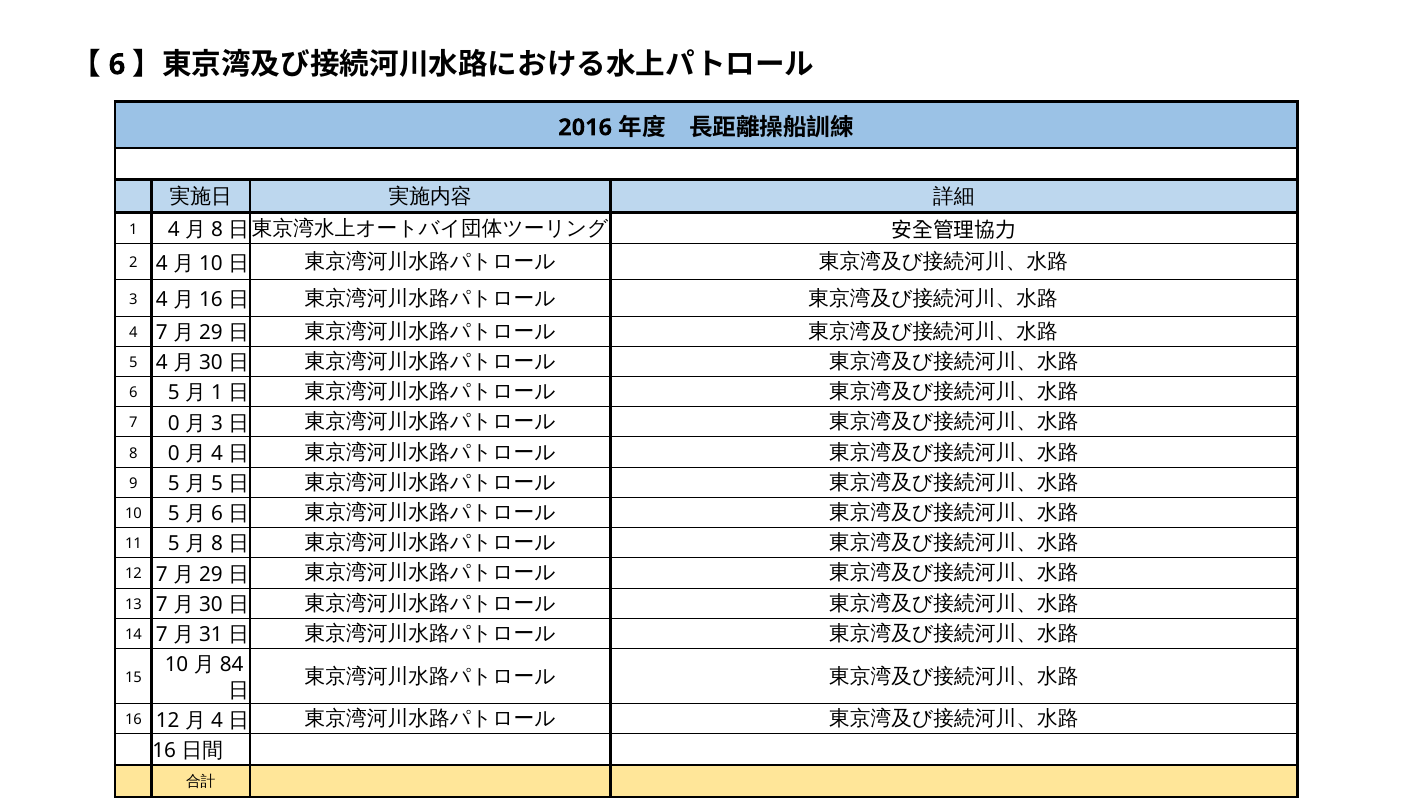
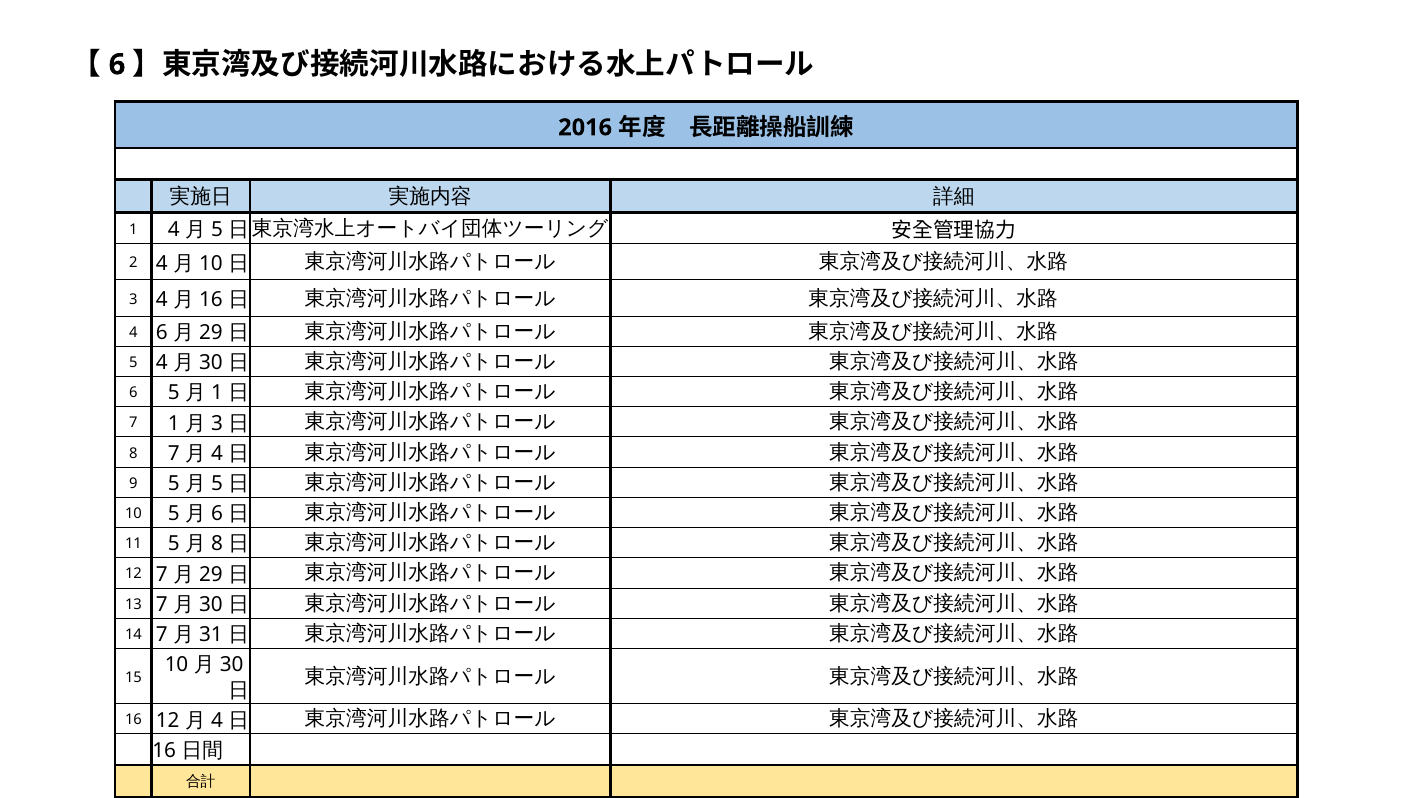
8: 8 -> 5 (217, 230)
4 7: 7 -> 6 (162, 333)
7 0: 0 -> 1 (174, 423)
8 0: 0 -> 7 (174, 454)
84: 84 -> 30 (232, 664)
